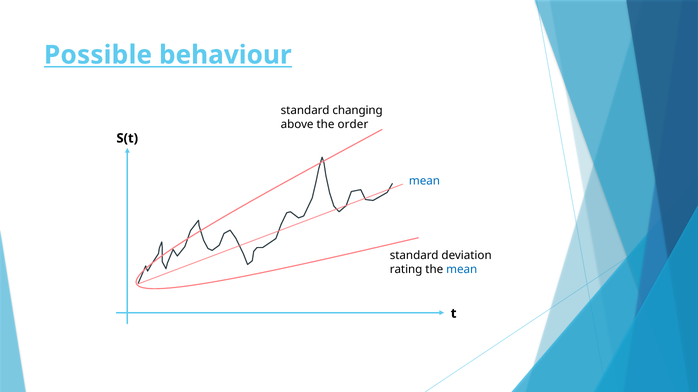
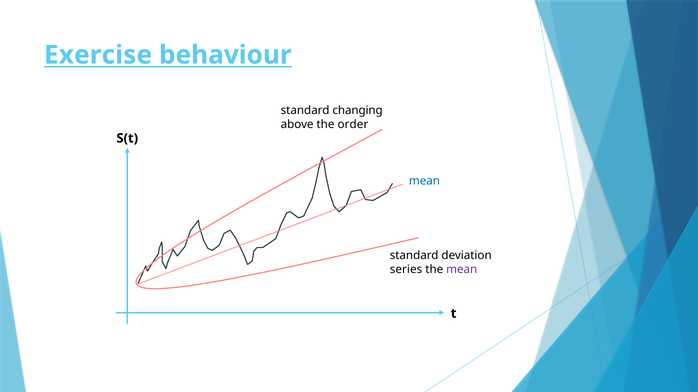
Possible: Possible -> Exercise (98, 55)
rating: rating -> series (406, 270)
mean colour: blue -> purple (462, 270)
